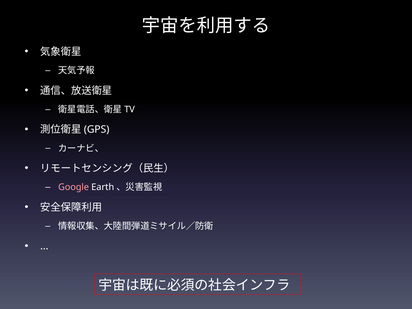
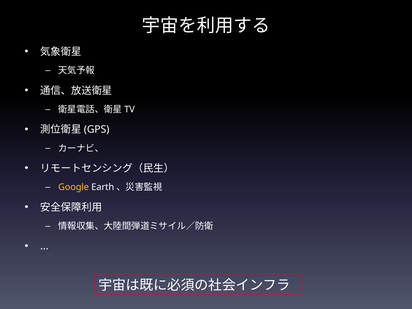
Google colour: pink -> yellow (74, 187)
